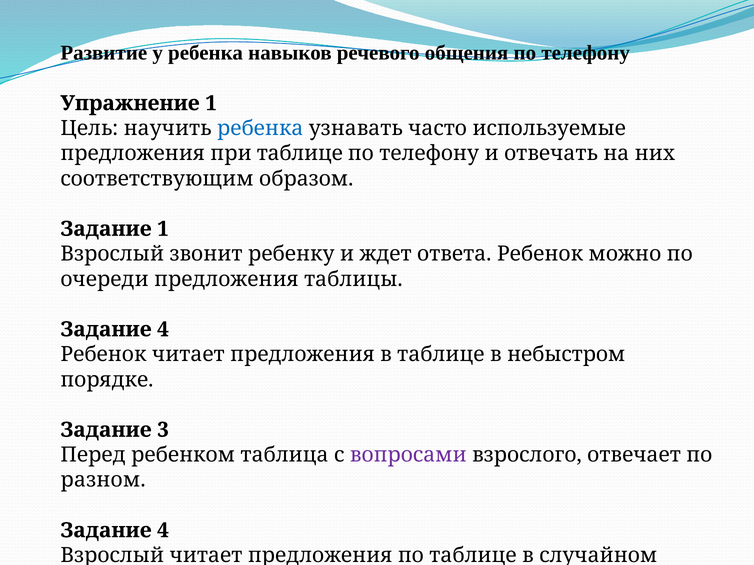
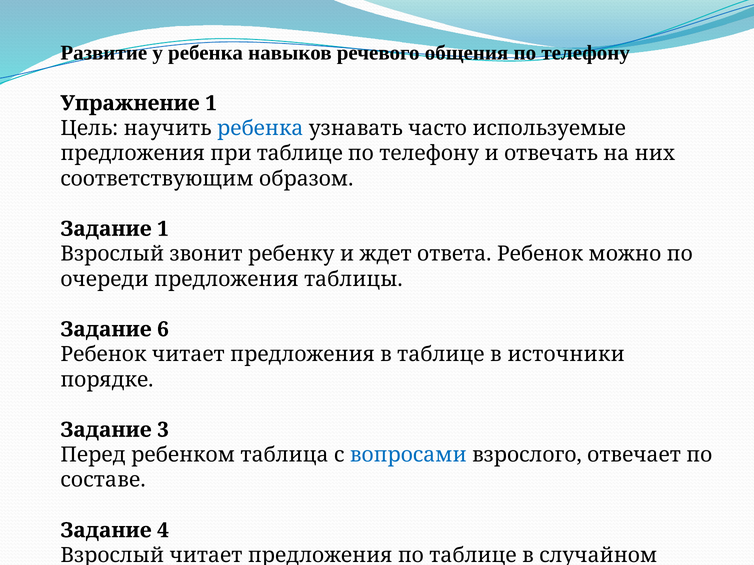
4: 4 -> 6 (163, 330)
небыстром: небыстром -> источники (566, 355)
вопросами colour: purple -> blue (408, 455)
разном: разном -> составе (103, 481)
